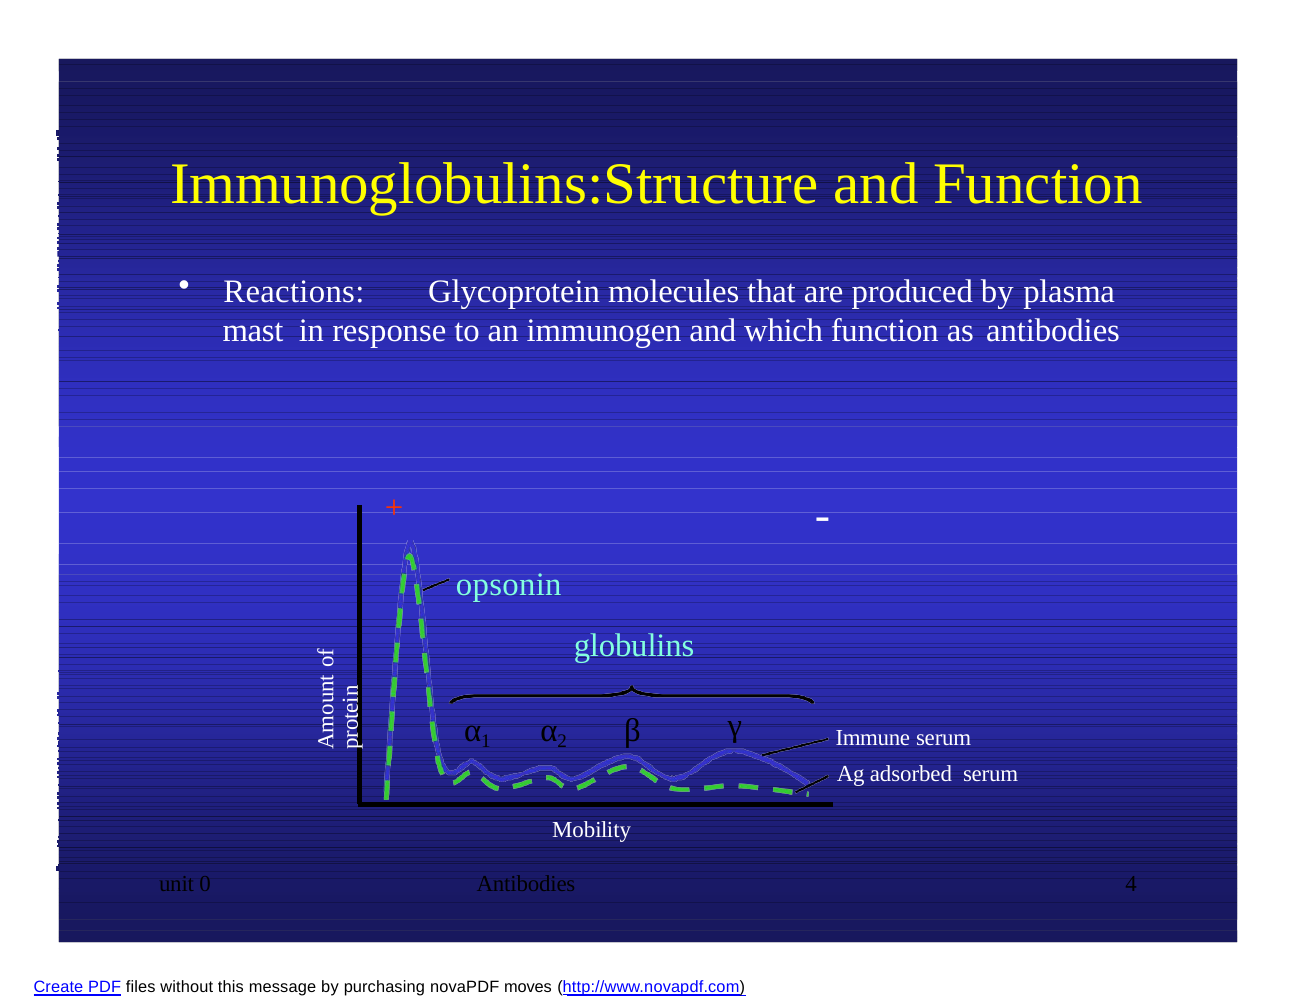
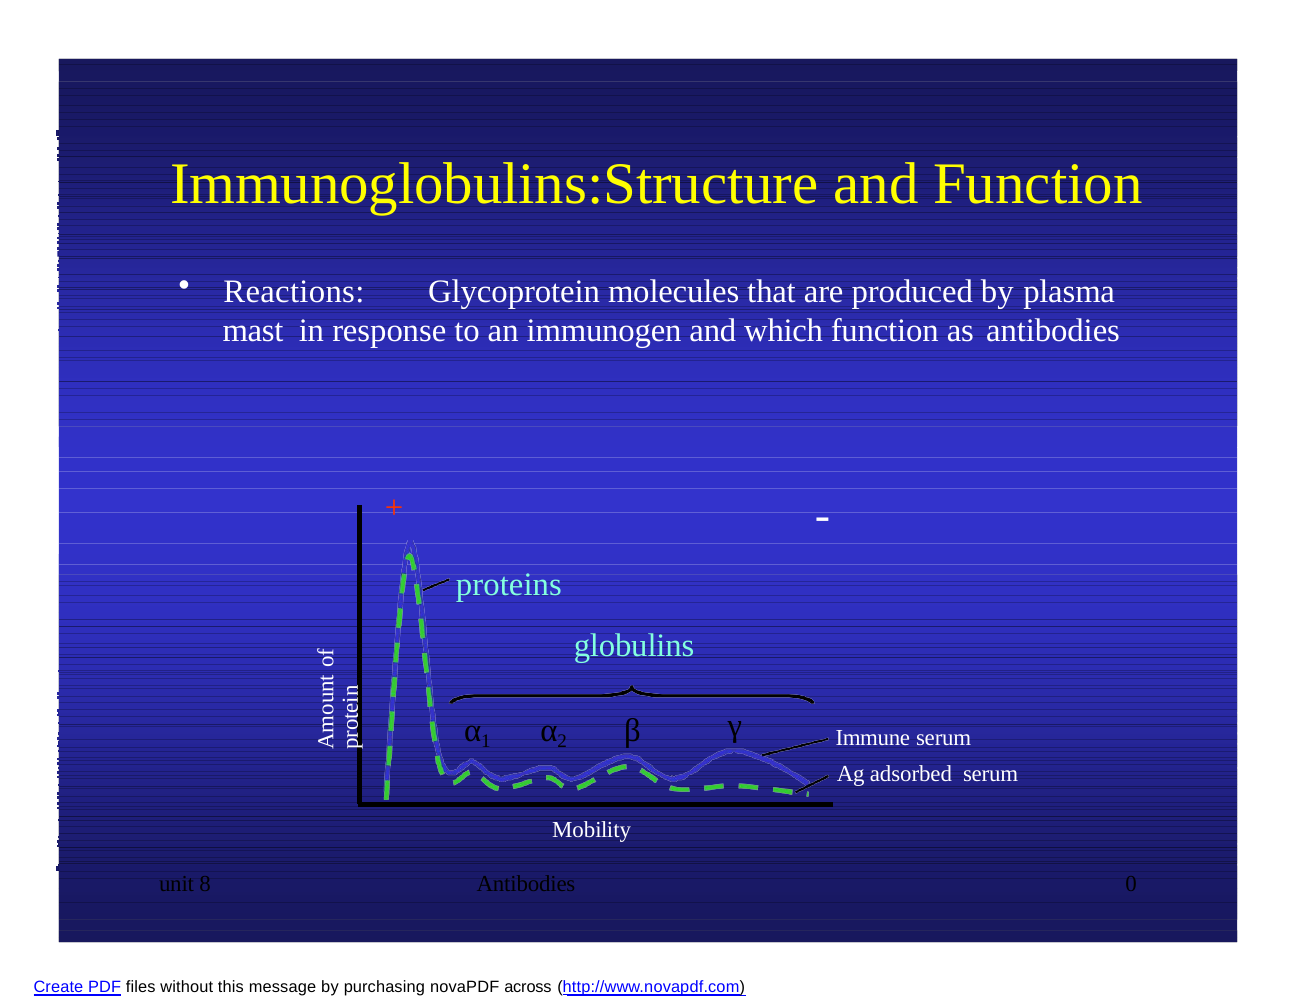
opsonin: opsonin -> proteins (509, 585)
0: 0 -> 8 (205, 884)
4: 4 -> 0 (1131, 884)
moves: moves -> across (528, 988)
